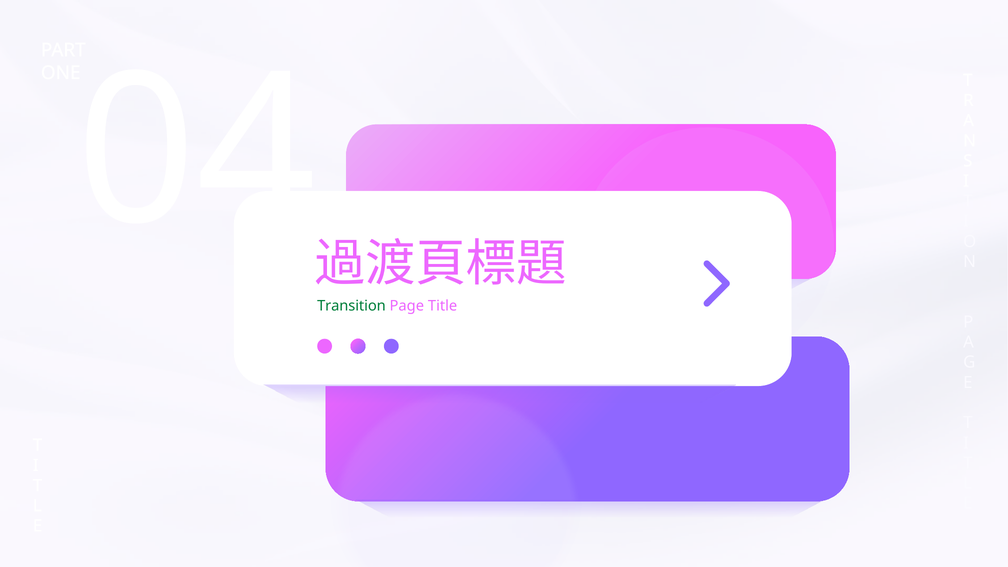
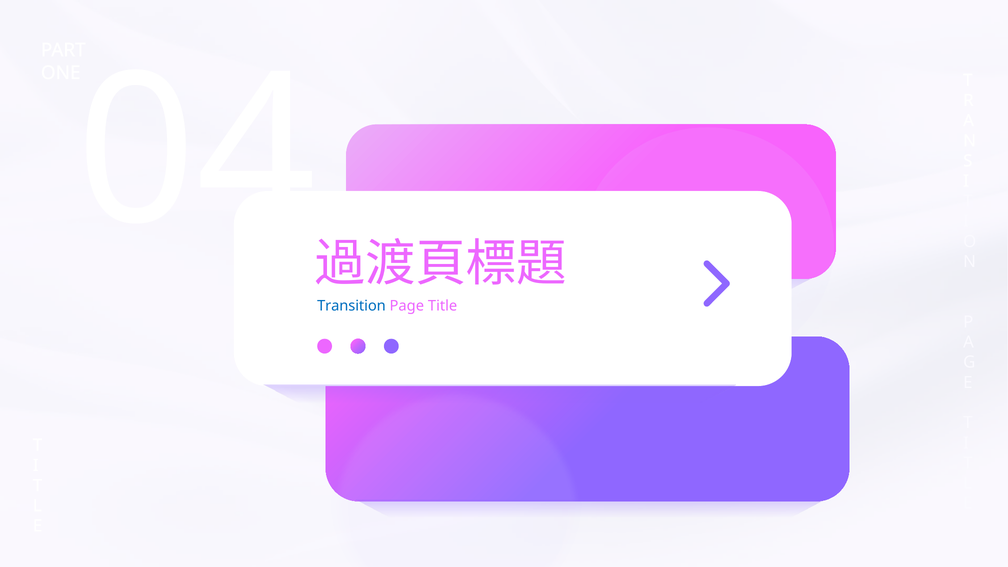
Transition colour: green -> blue (351, 306)
